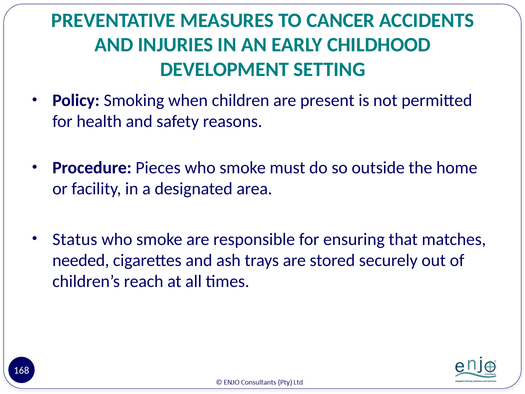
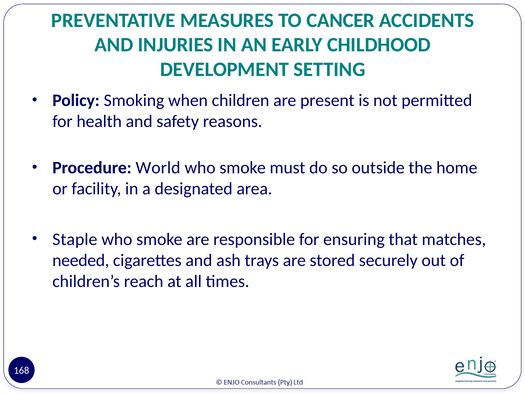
Pieces: Pieces -> World (158, 168)
Status: Status -> Staple (75, 239)
